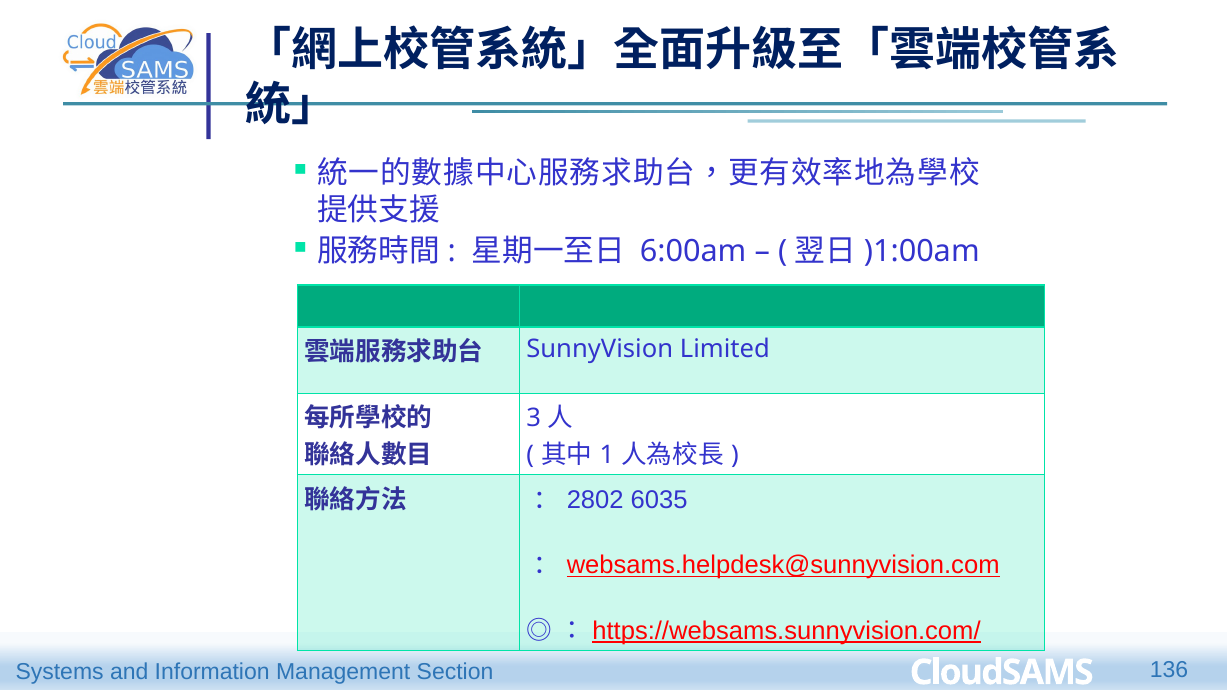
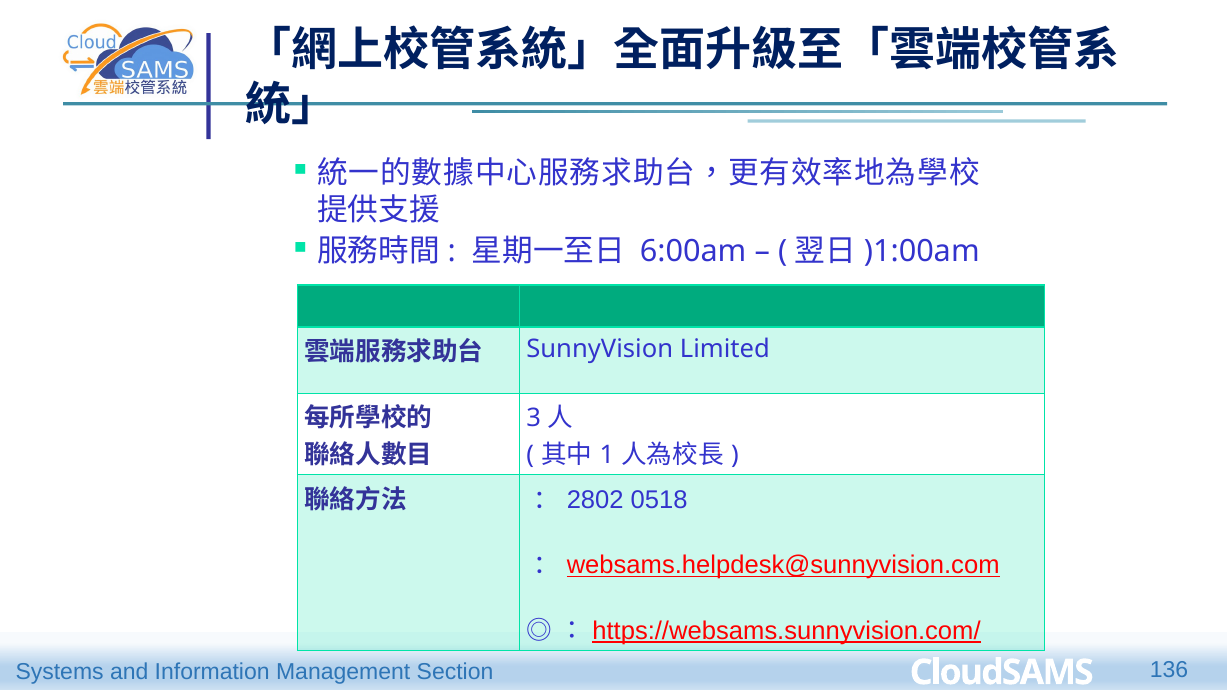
6035: 6035 -> 0518 (659, 500)
